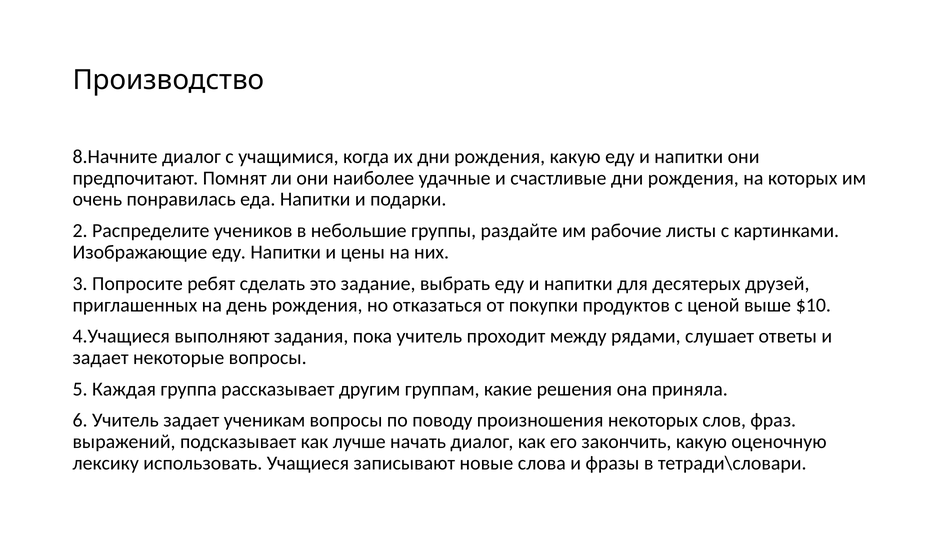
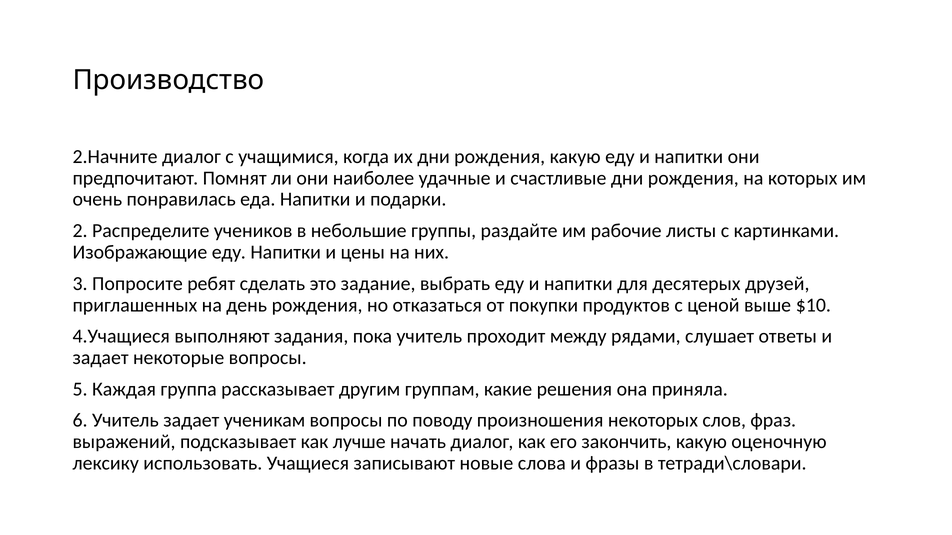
8.Начните: 8.Начните -> 2.Начните (115, 157)
